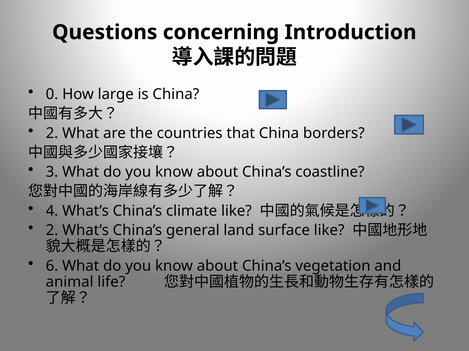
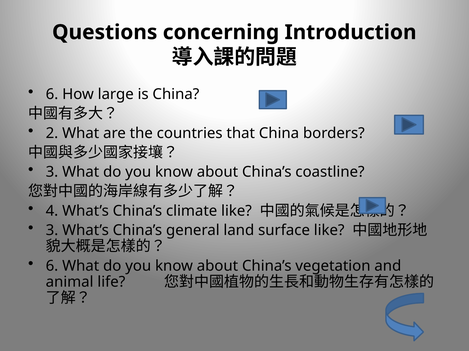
0: 0 -> 6 (52, 94)
2: 2 -> 3 (52, 231)
